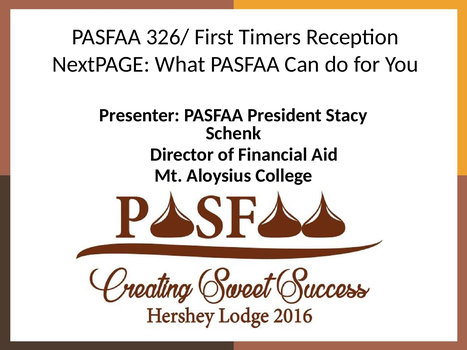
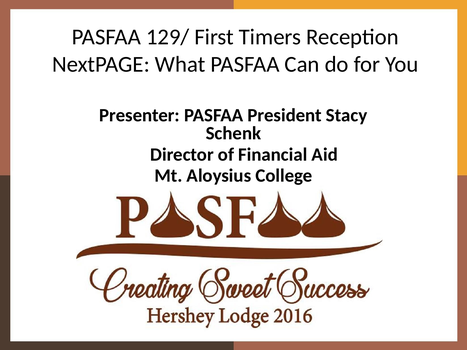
326/: 326/ -> 129/ (168, 37)
